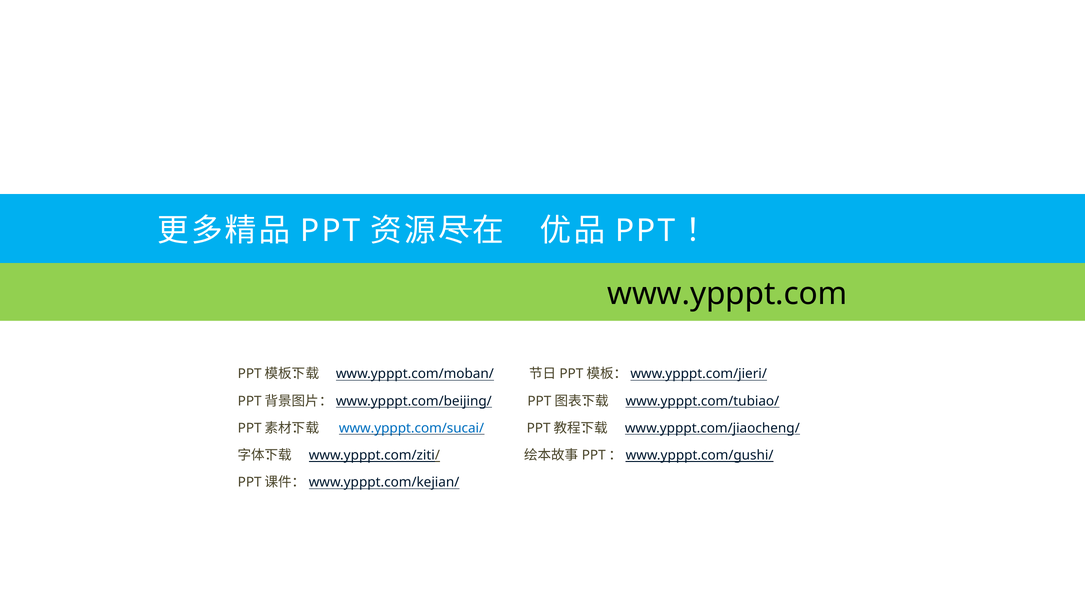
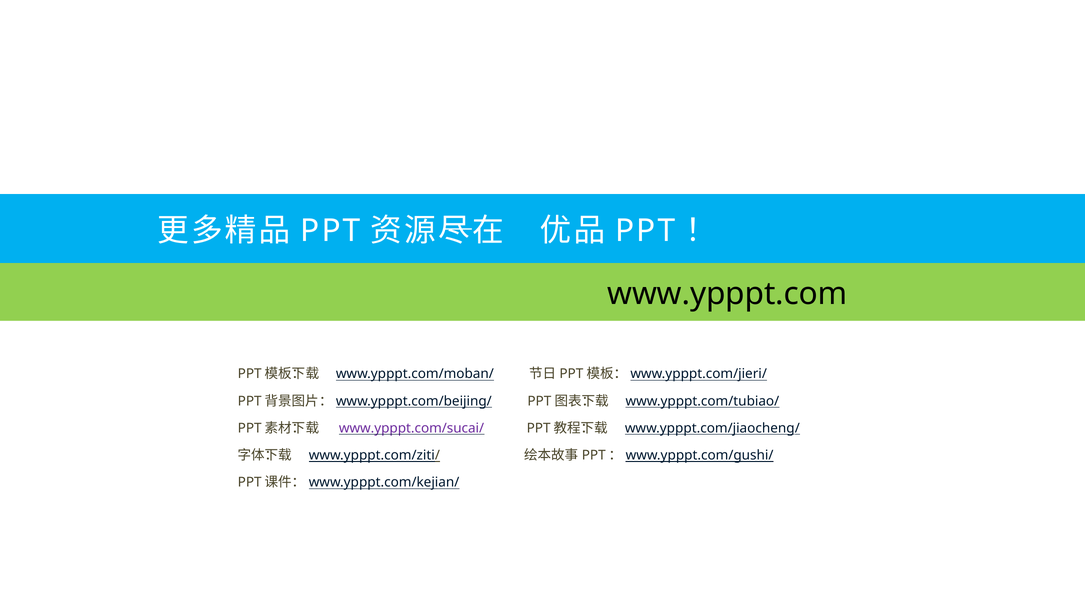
www.ypppt.com/sucai/ colour: blue -> purple (412, 428)
